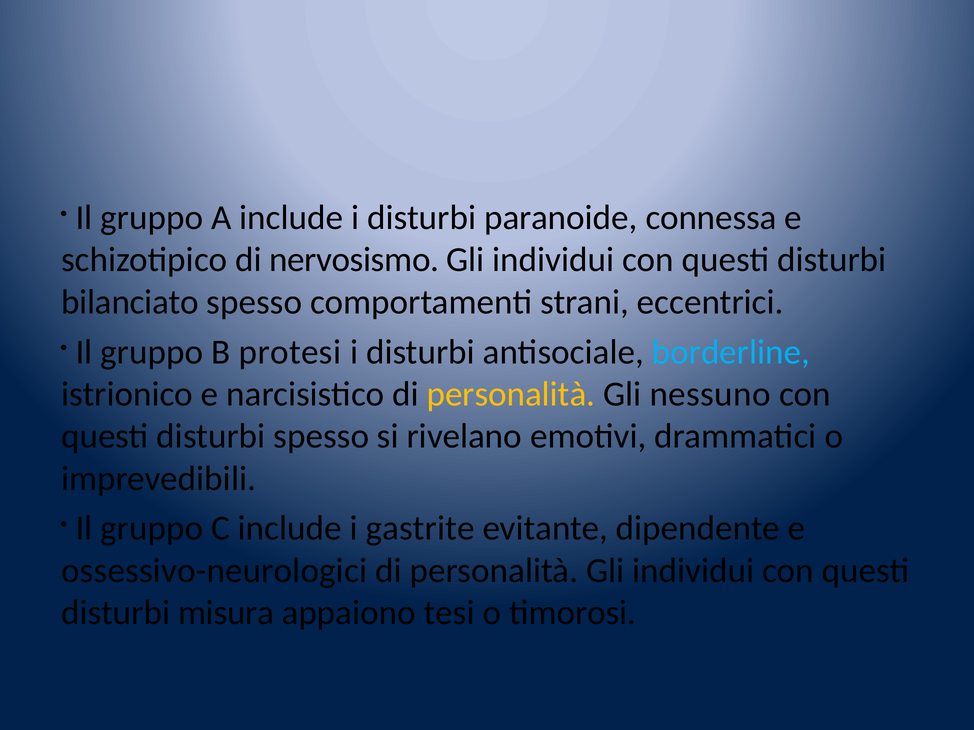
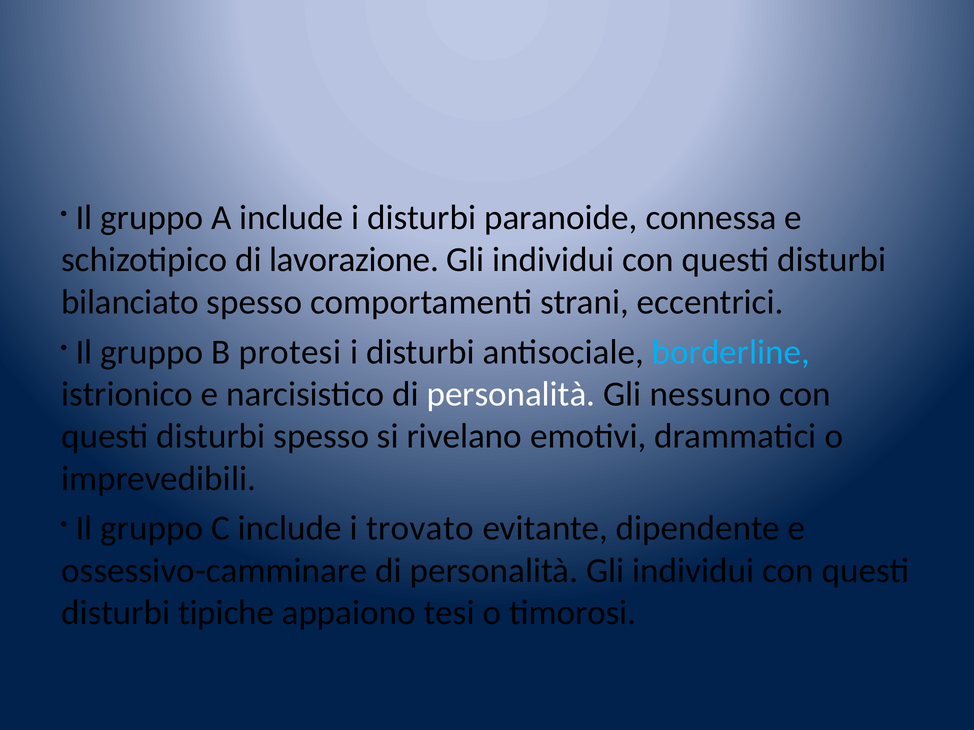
nervosismo: nervosismo -> lavorazione (354, 260)
personalità colour: yellow -> white (511, 394)
gastrite: gastrite -> trovato (420, 529)
ossessivo-neurologici: ossessivo-neurologici -> ossessivo-camminare (214, 571)
misura: misura -> tipiche (226, 613)
